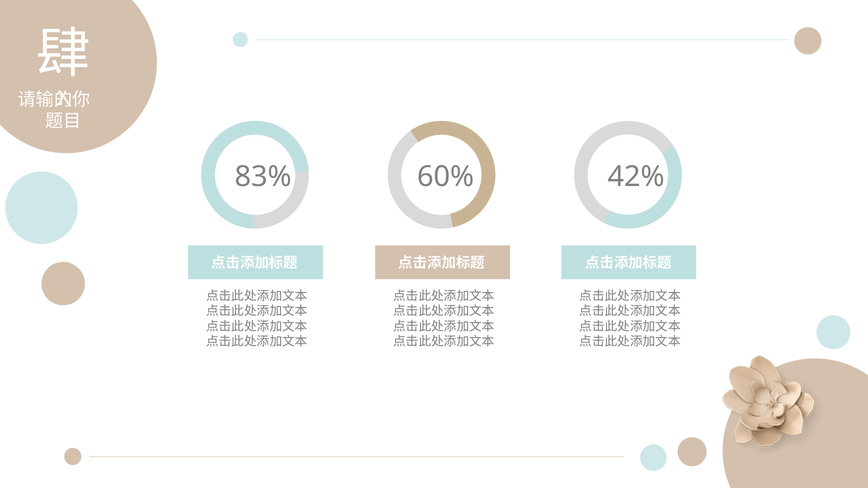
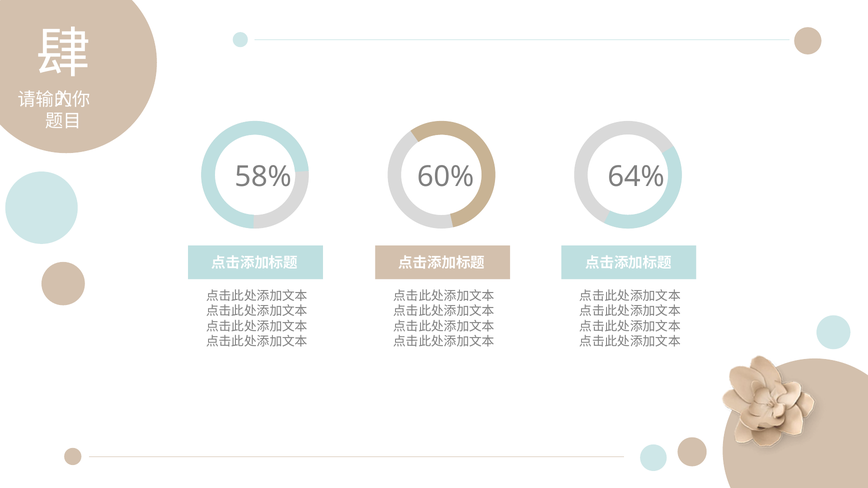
83%: 83% -> 58% (263, 177)
42%: 42% -> 64% (636, 177)
